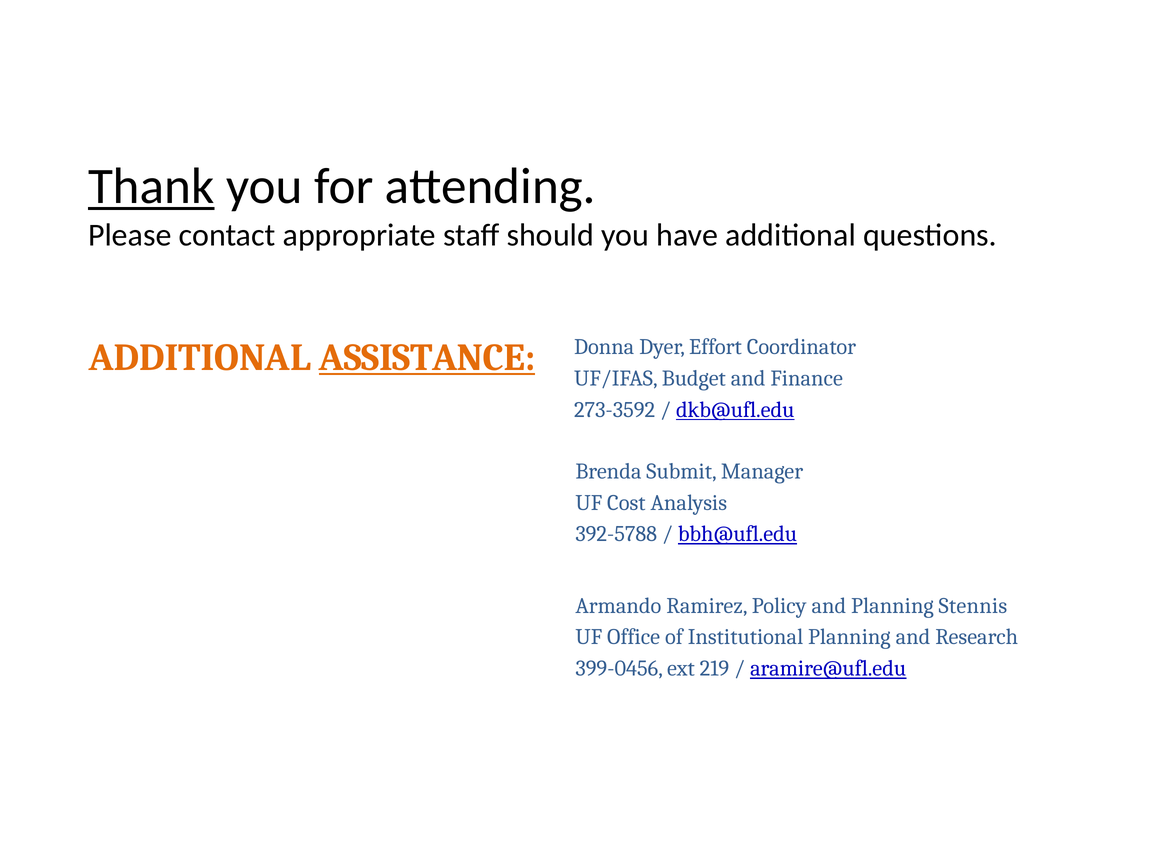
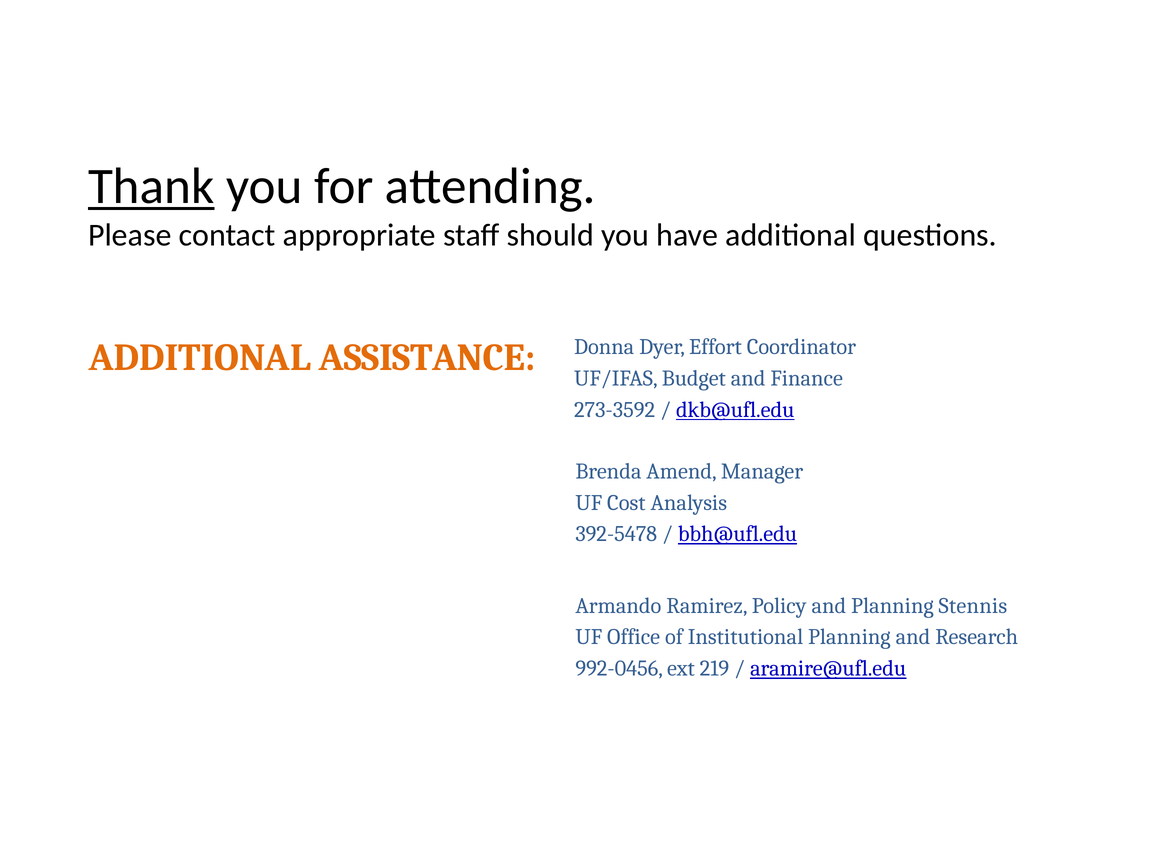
ASSISTANCE underline: present -> none (427, 358)
Submit: Submit -> Amend (682, 472)
392-5788: 392-5788 -> 392-5478 (616, 534)
399-0456: 399-0456 -> 992-0456 (619, 669)
